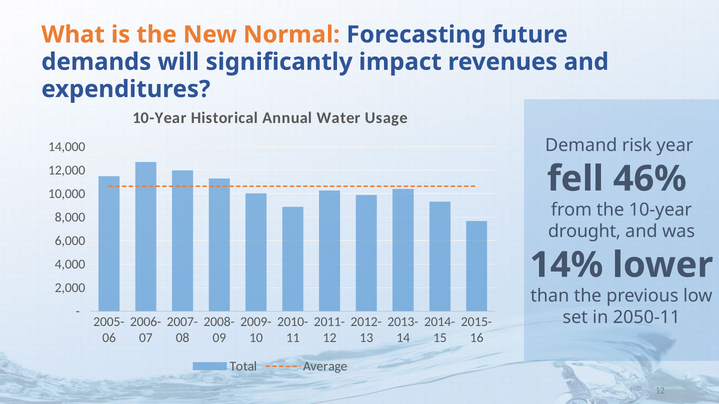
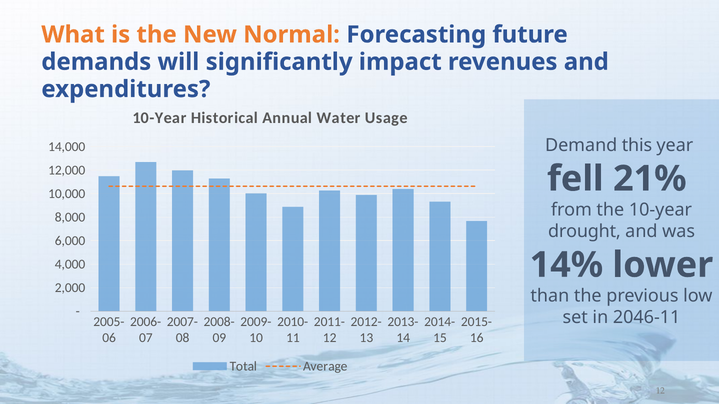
risk: risk -> this (637, 145)
46%: 46% -> 21% (650, 179)
2050-11: 2050-11 -> 2046-11 (647, 318)
